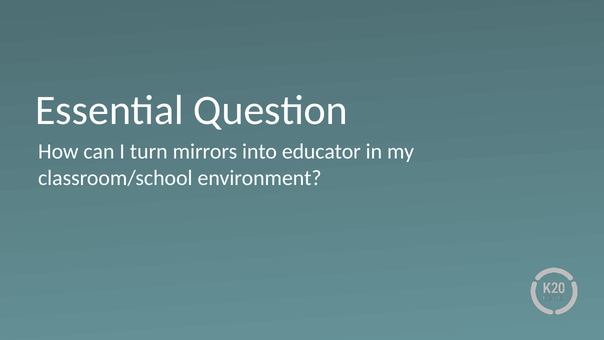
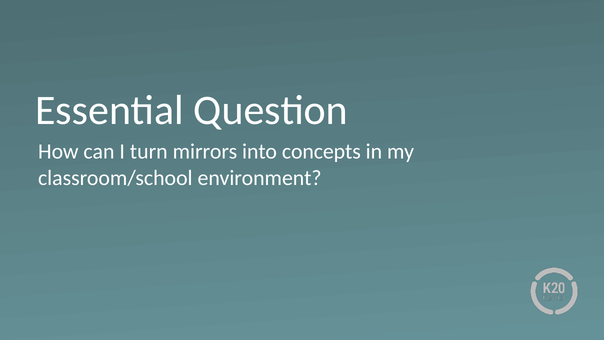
educator: educator -> concepts (321, 152)
